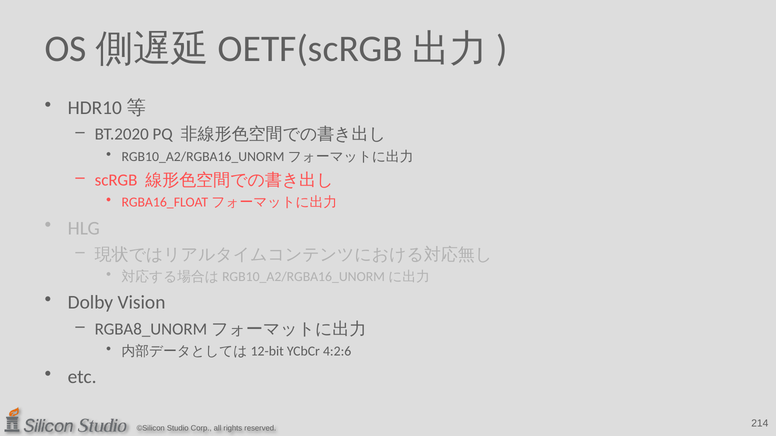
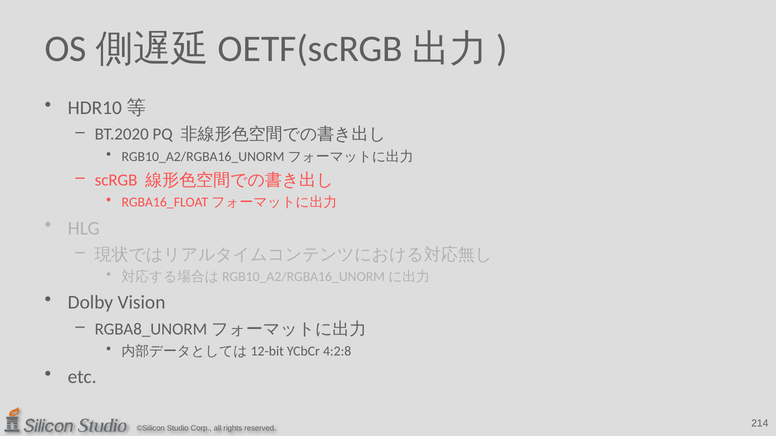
4:2:6: 4:2:6 -> 4:2:8 (337, 352)
